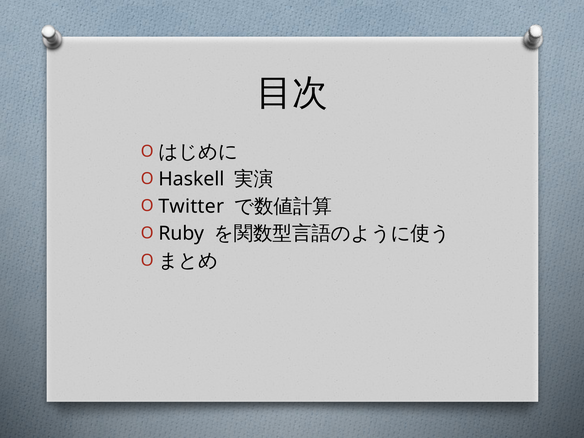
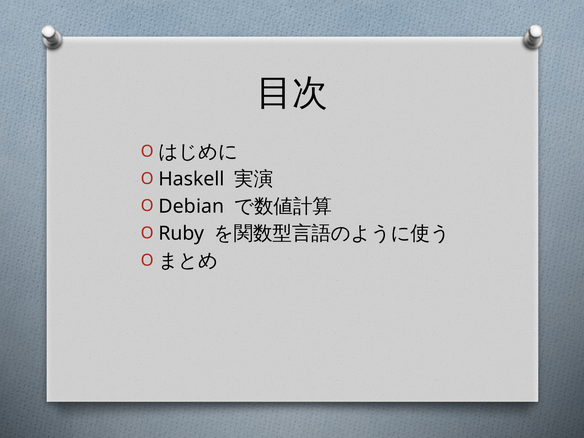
Twitter: Twitter -> Debian (191, 206)
